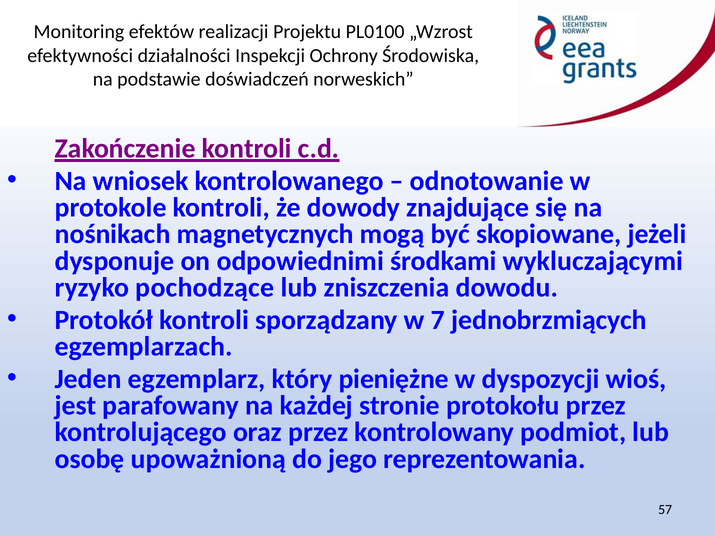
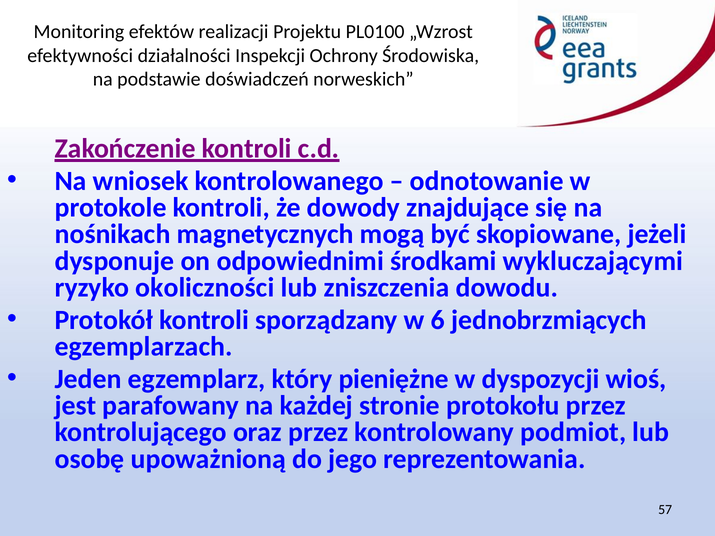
pochodzące: pochodzące -> okoliczności (205, 288)
7: 7 -> 6 (438, 320)
